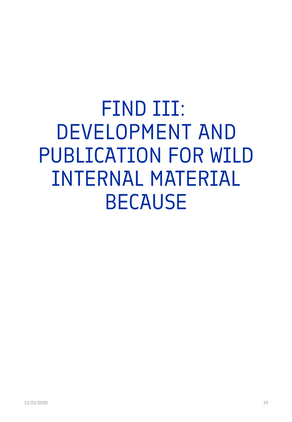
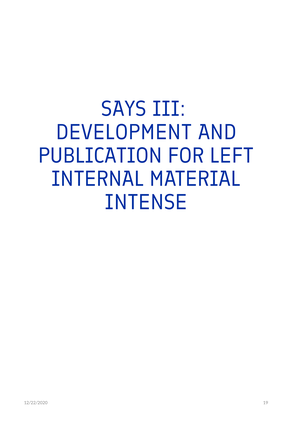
FIND: FIND -> SAYS (124, 109)
WILD: WILD -> LEFT (232, 155)
BECAUSE: BECAUSE -> INTENSE (146, 202)
